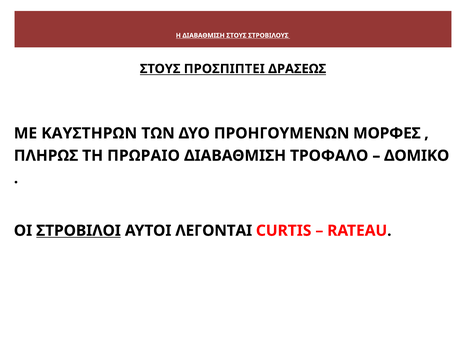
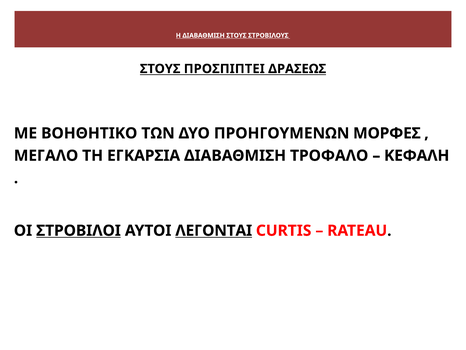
ΚΑΥΣΤΗΡΩΝ: ΚΑΥΣΤΗΡΩΝ -> ΒΟΗΘΗΤΙΚΟ (89, 133)
ΠΛΗΡΩΣ: ΠΛΗΡΩΣ -> ΜΕΓΑΛΟ (46, 155)
ΠΡΩΡΑΙΟ: ΠΡΩΡΑΙΟ -> ΕΓΚΑΡΣΙΑ (144, 155)
ΔΟΜΙΚΟ: ΔΟΜΙΚΟ -> ΚΕΦΑΛΗ (417, 155)
ΛΕΓΟΝΤΑΙ underline: none -> present (214, 230)
